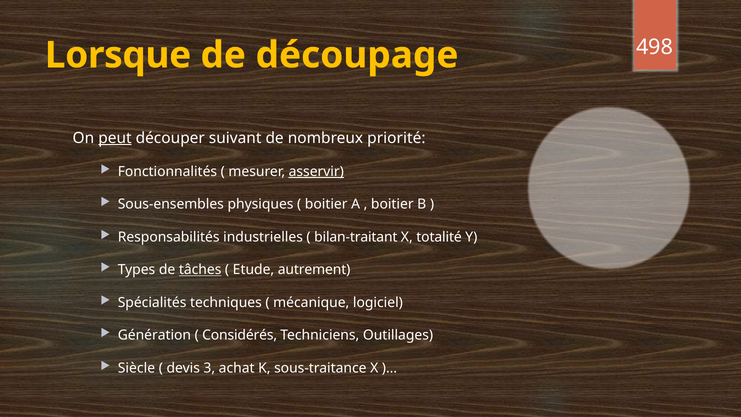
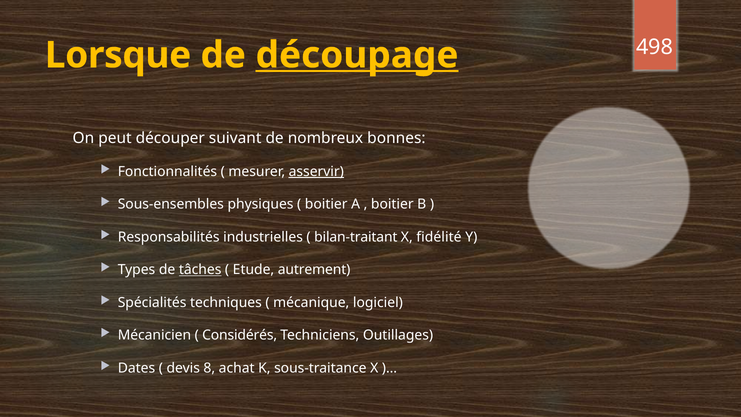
découpage underline: none -> present (357, 55)
peut underline: present -> none (115, 138)
priorité: priorité -> bonnes (396, 138)
totalité: totalité -> fidélité (439, 237)
Génération: Génération -> Mécanicien (154, 335)
Siècle: Siècle -> Dates (136, 368)
3: 3 -> 8 (209, 368)
